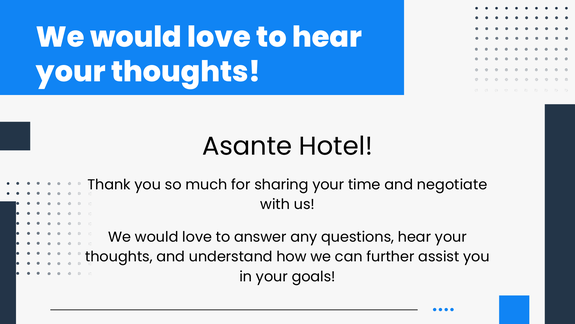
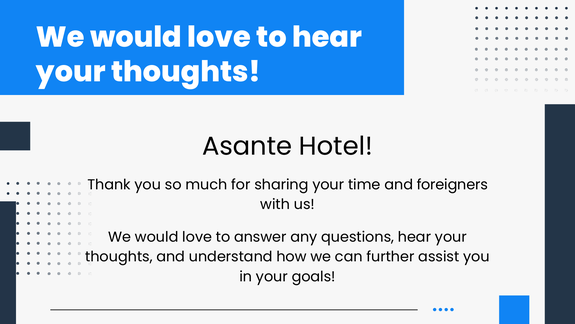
negotiate: negotiate -> foreigners (452, 184)
